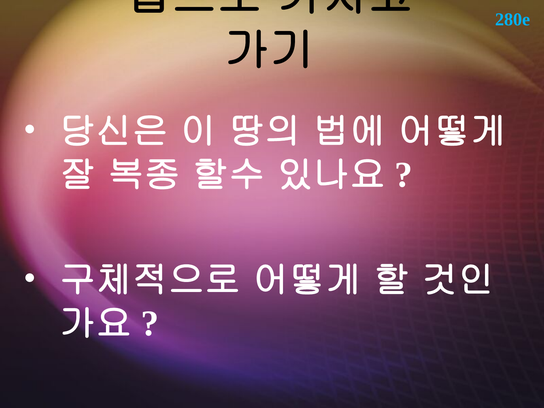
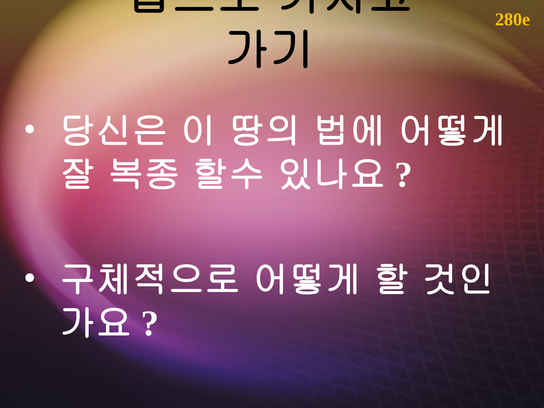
280e colour: light blue -> yellow (513, 19)
